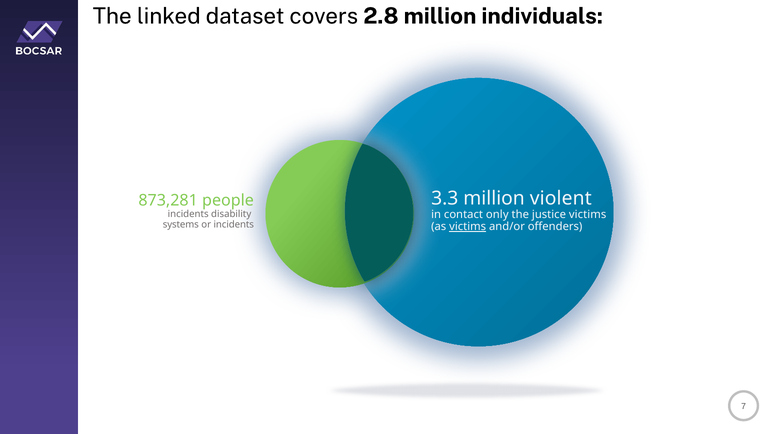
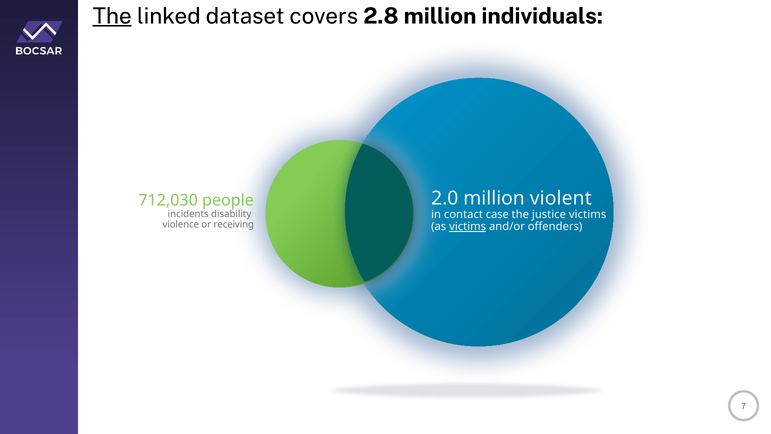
The underline: none -> present (112, 16)
3.3: 3.3 -> 2.0 (445, 198)
873,281: 873,281 -> 712,030 (168, 200)
only: only -> case (497, 214)
systems: systems -> violence (181, 224)
or incidents: incidents -> receiving (234, 224)
